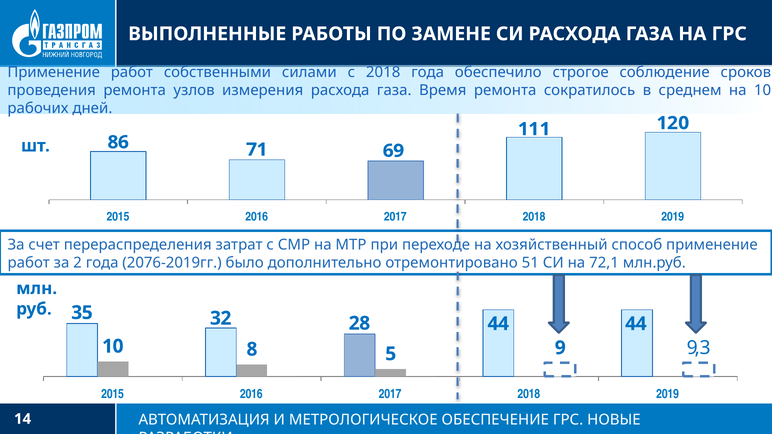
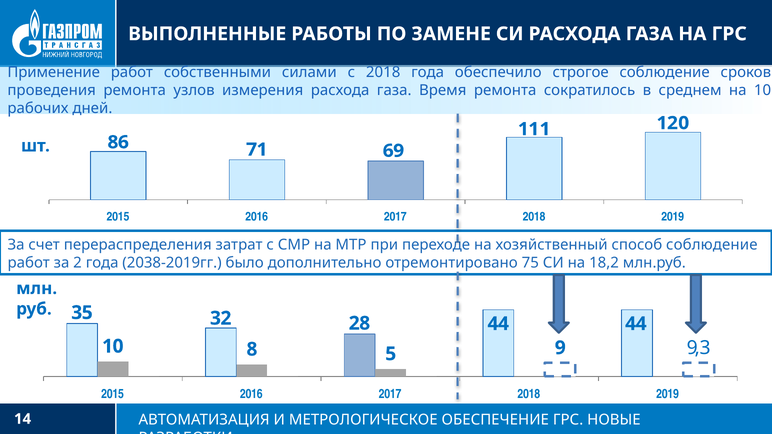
способ применение: применение -> соблюдение (712, 245)
2076-2019гг: 2076-2019гг -> 2038-2019гг (172, 263)
51: 51 -> 75 (530, 263)
72,1: 72,1 -> 18,2 (604, 263)
